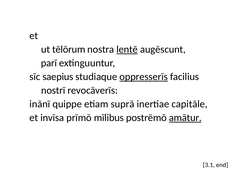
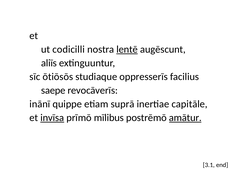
tēlōrum: tēlōrum -> codicilli (69, 50)
parī: parī -> aliīs (49, 63)
saepius: saepius -> ōtiōsōs (58, 77)
oppresserīs underline: present -> none (144, 77)
nostrī: nostrī -> saepe (53, 91)
invīsa underline: none -> present (52, 118)
